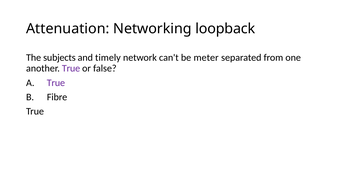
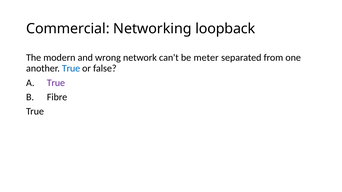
Attenuation: Attenuation -> Commercial (68, 29)
subjects: subjects -> modern (59, 58)
timely: timely -> wrong (108, 58)
True colour: purple -> blue (71, 69)
